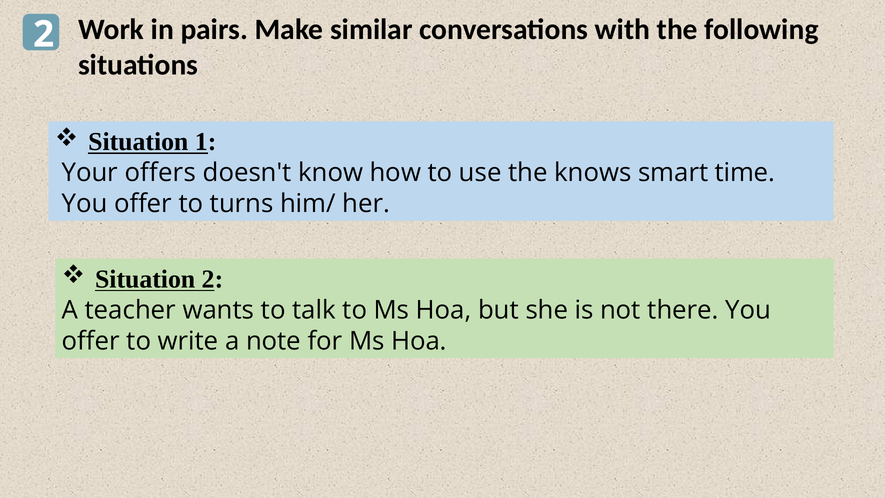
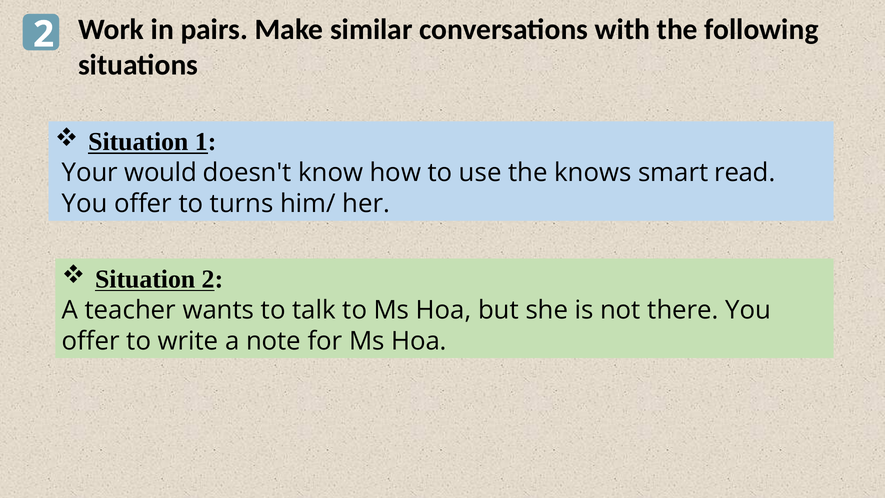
offers: offers -> would (161, 173)
time: time -> read (745, 173)
